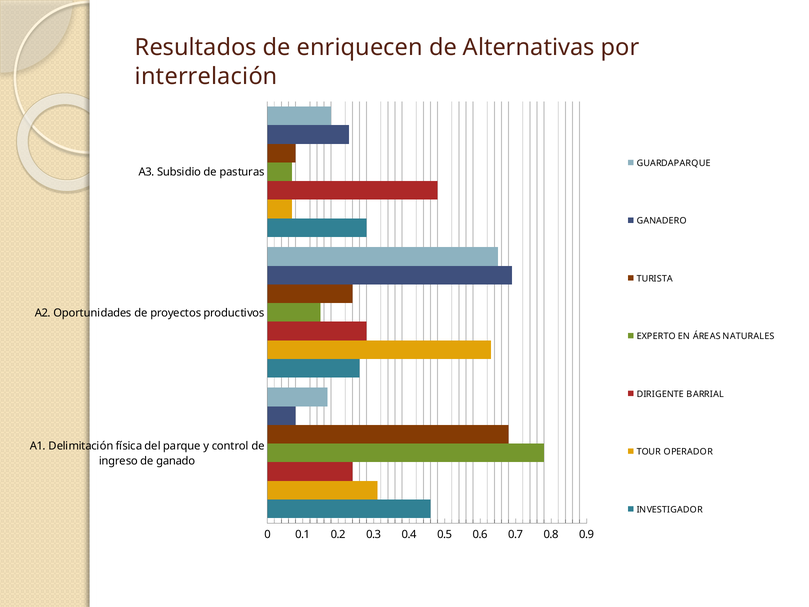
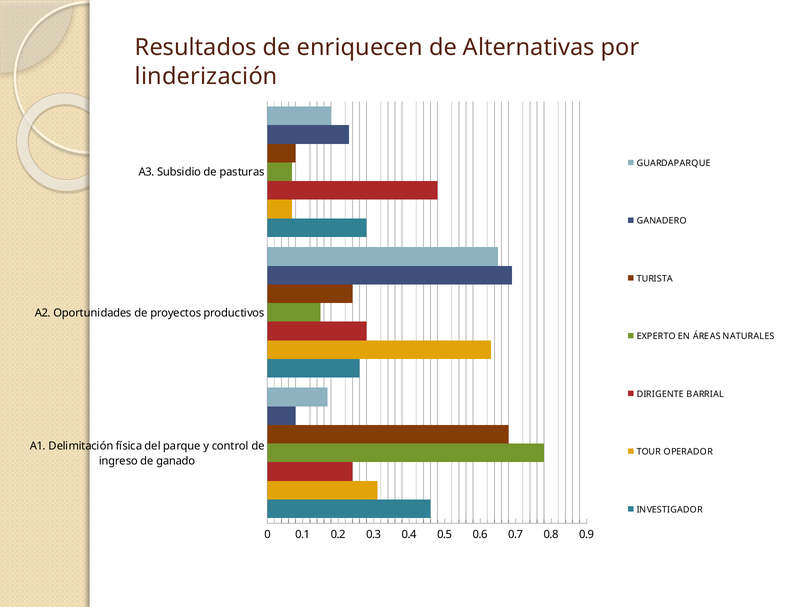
interrelación: interrelación -> linderización (206, 76)
